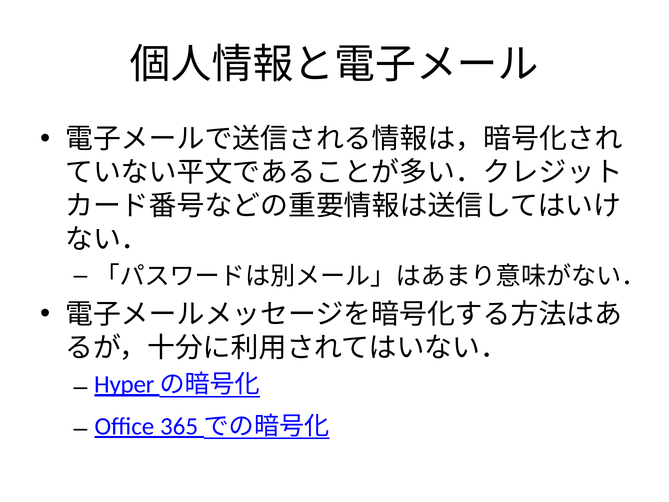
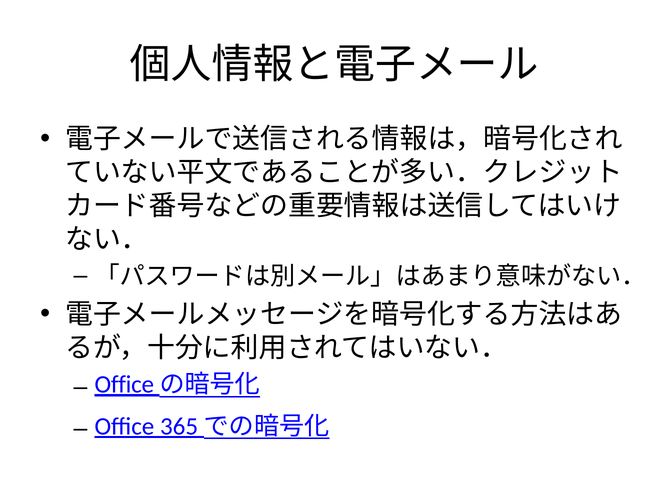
Hyper: Hyper -> Office (124, 384)
